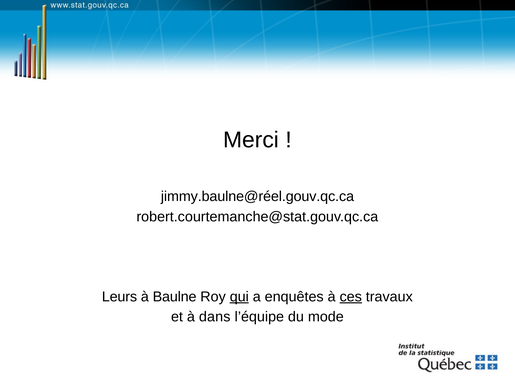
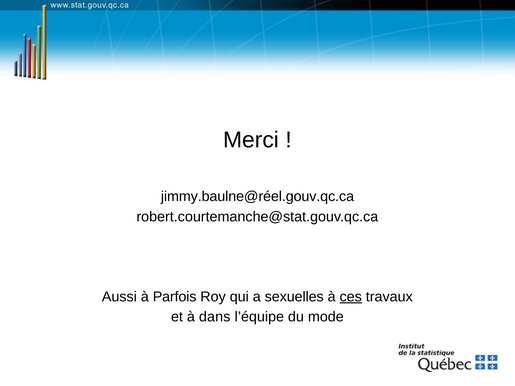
Leurs: Leurs -> Aussi (119, 297)
Baulne: Baulne -> Parfois (175, 297)
qui underline: present -> none (239, 297)
enquêtes: enquêtes -> sexuelles (294, 297)
